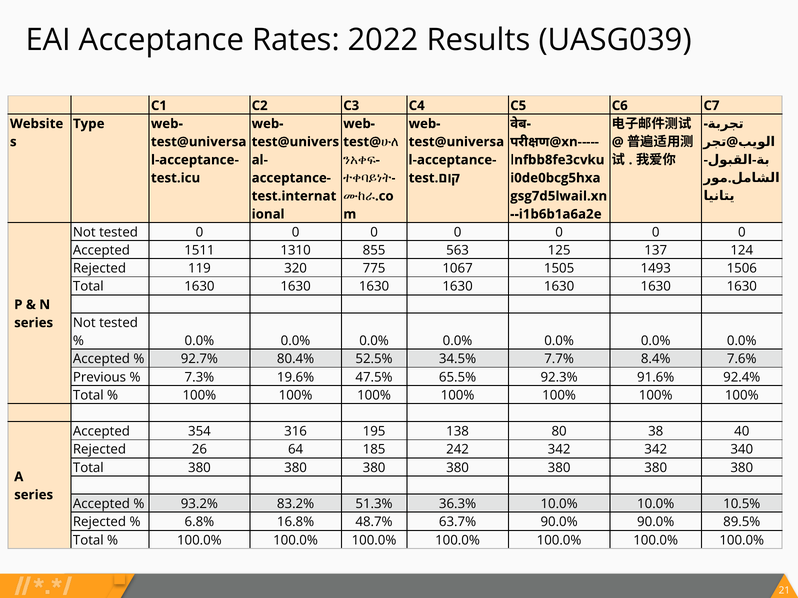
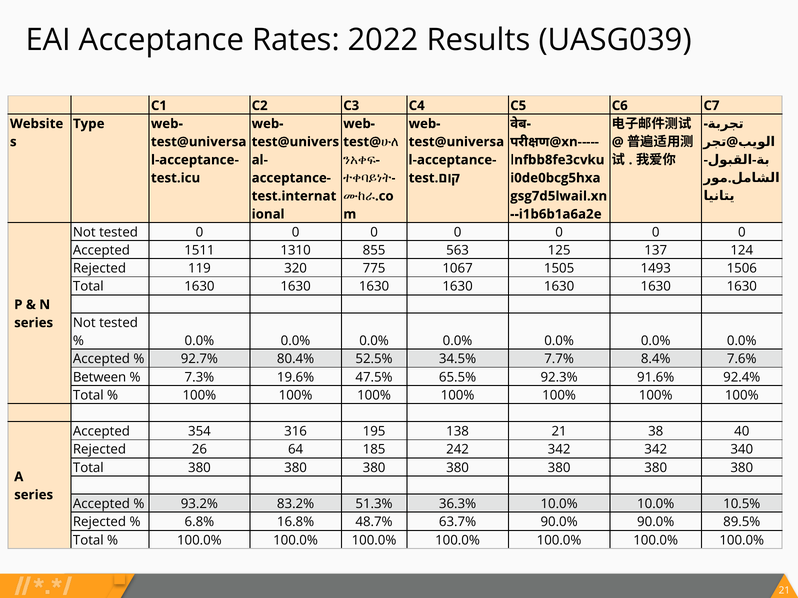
Previous: Previous -> Between (100, 377)
138 80: 80 -> 21 (559, 432)
